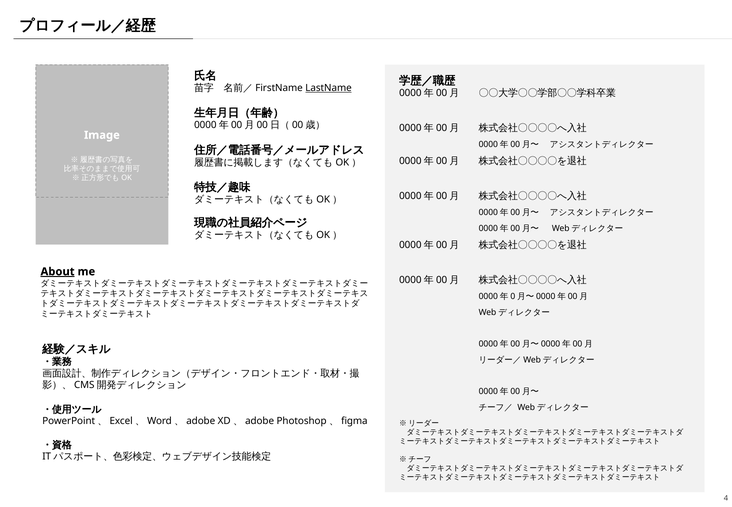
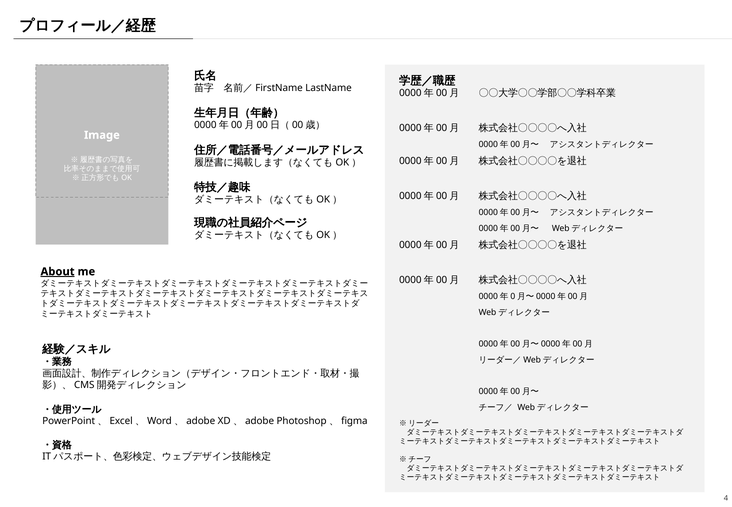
LastName underline: present -> none (329, 88)
